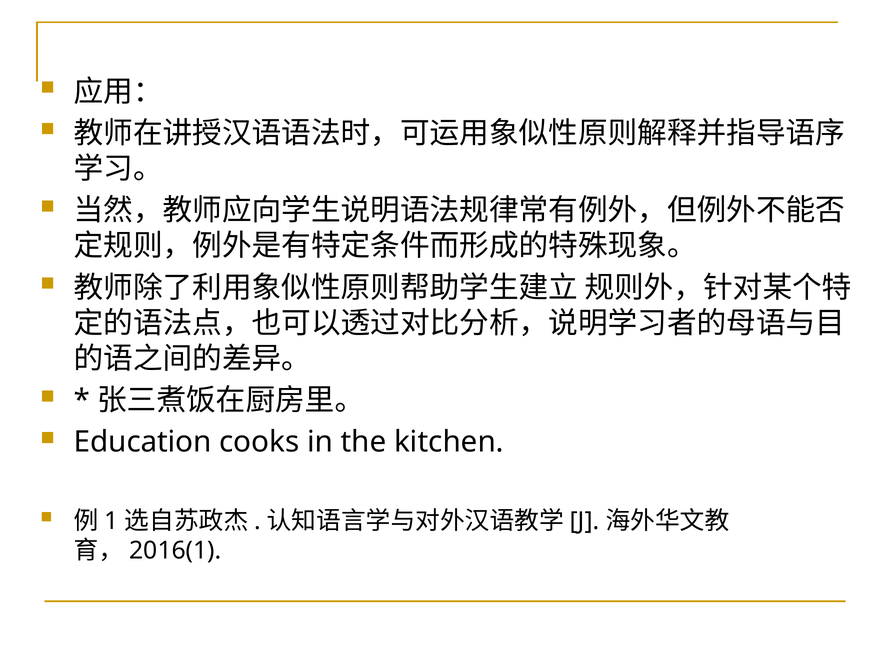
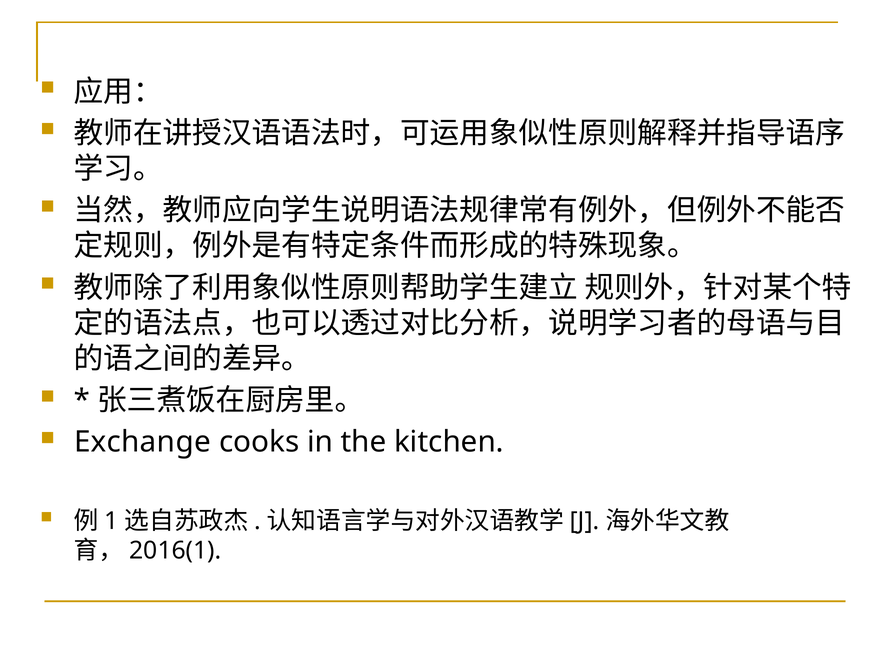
Education: Education -> Exchange (142, 442)
